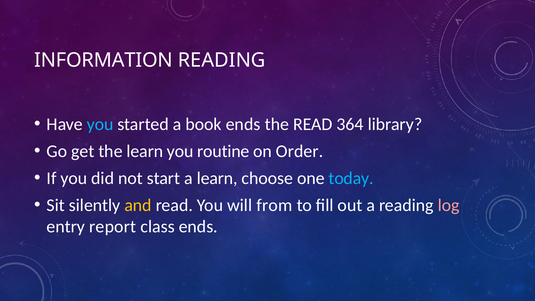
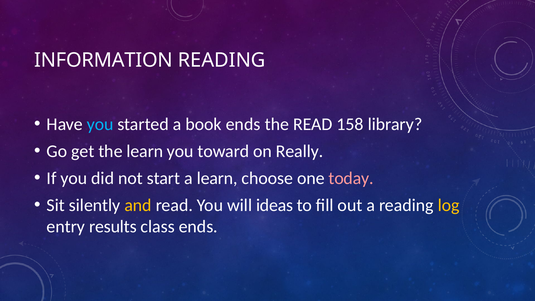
364: 364 -> 158 (350, 124)
routine: routine -> toward (223, 151)
Order: Order -> Really (300, 151)
today colour: light blue -> pink (351, 178)
from: from -> ideas (275, 205)
log colour: pink -> yellow (449, 205)
report: report -> results (113, 227)
